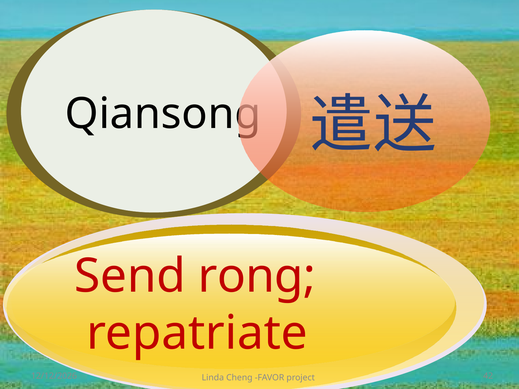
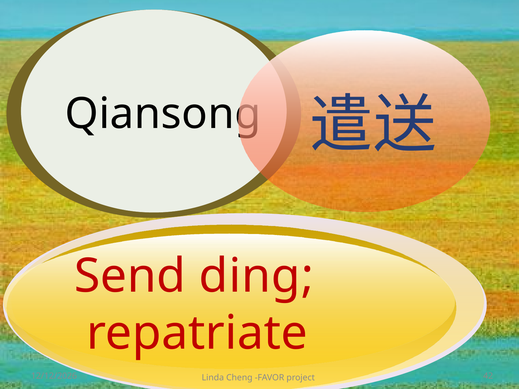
rong: rong -> ding (256, 276)
